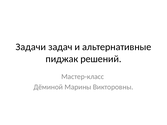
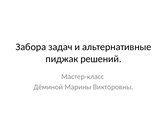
Задачи: Задачи -> Забора (31, 47)
